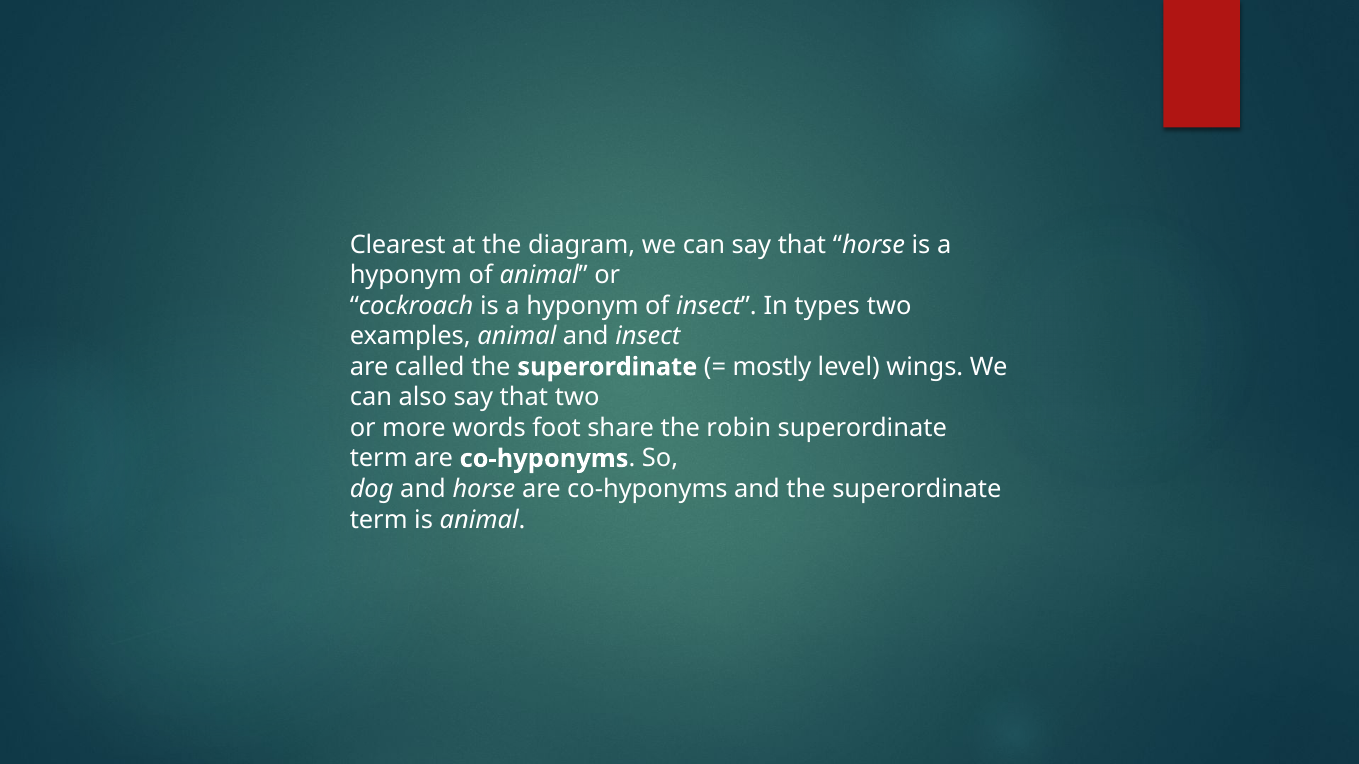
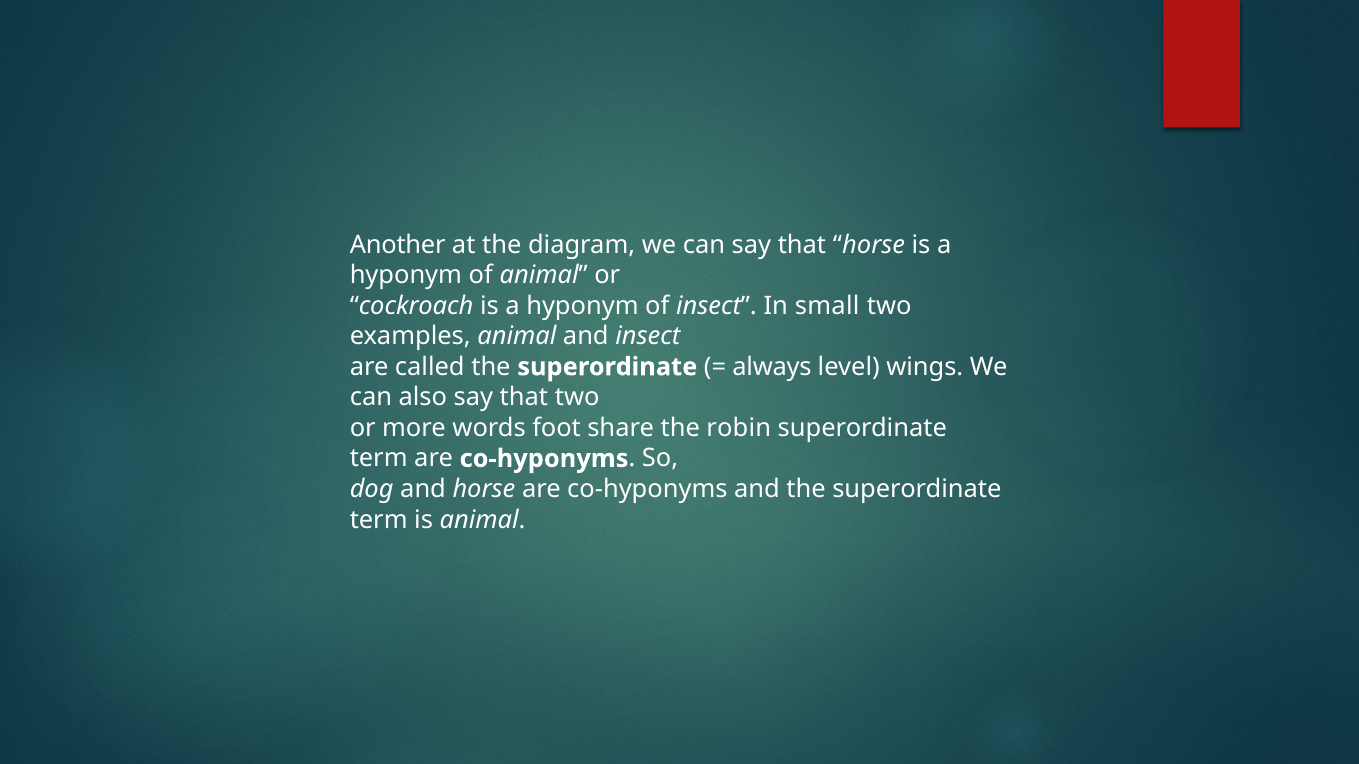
Clearest: Clearest -> Another (398, 245)
types: types -> small (827, 306)
mostly: mostly -> always (772, 367)
